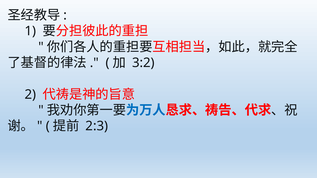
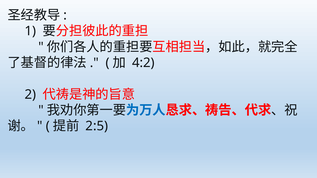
3:2: 3:2 -> 4:2 (143, 63)
2:3: 2:3 -> 2:5 (97, 126)
